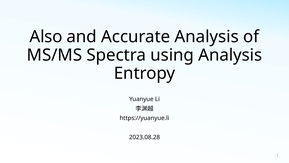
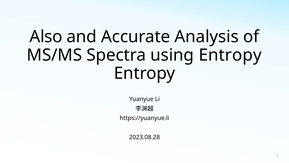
using Analysis: Analysis -> Entropy (230, 55)
